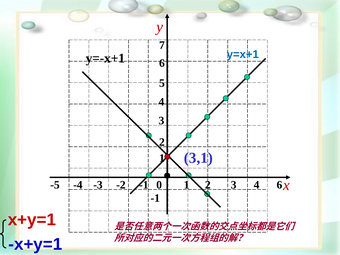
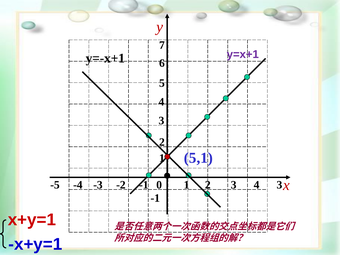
y=x+1 colour: blue -> purple (243, 54)
3,1: 3,1 -> 5,1 (198, 158)
6: 6 -> 3 (279, 185)
